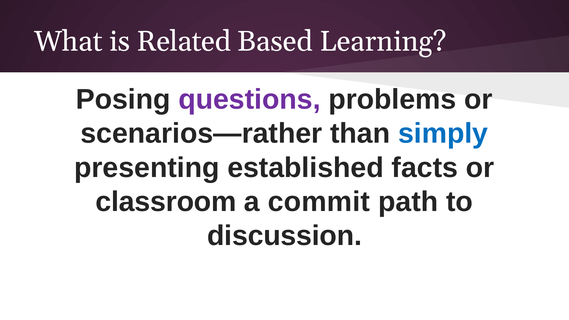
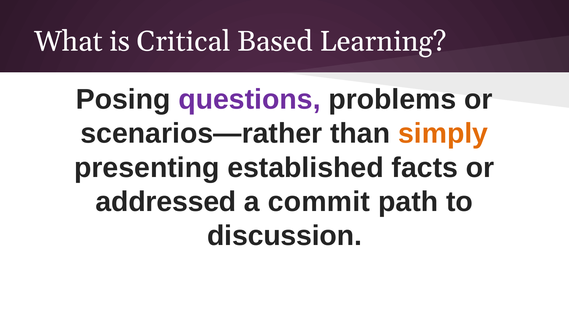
Related: Related -> Critical (184, 41)
simply colour: blue -> orange (443, 134)
classroom: classroom -> addressed (166, 202)
